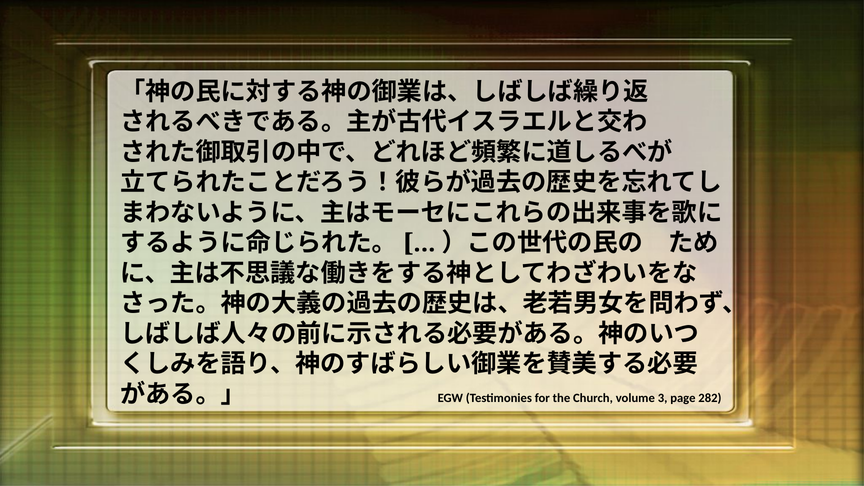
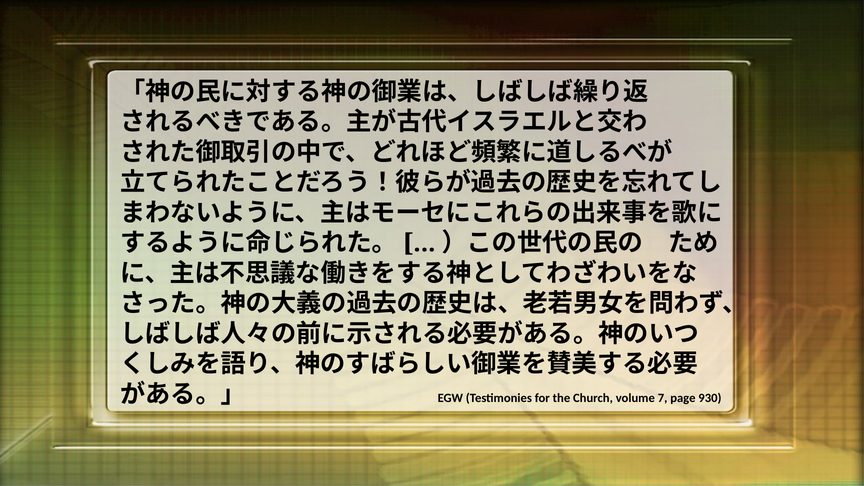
3: 3 -> 7 (663, 398)
282: 282 -> 930 (710, 398)
